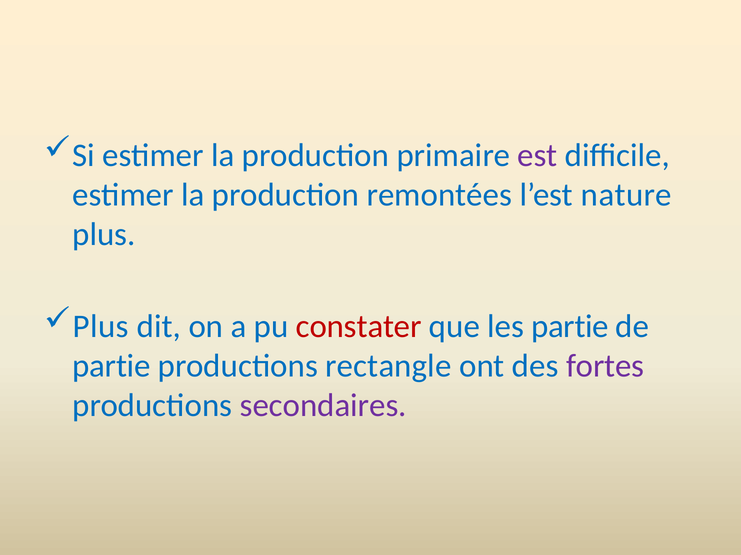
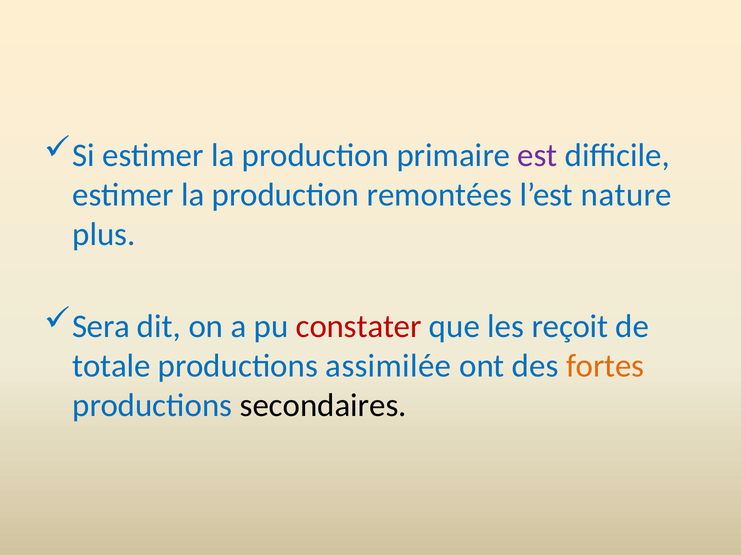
Plus: Plus -> Sera (101, 327)
les partie: partie -> reçoit (570, 327)
partie: partie -> totale (111, 366)
rectangle: rectangle -> assimilée (388, 366)
fortes colour: purple -> orange (605, 366)
secondaires colour: purple -> black (323, 406)
